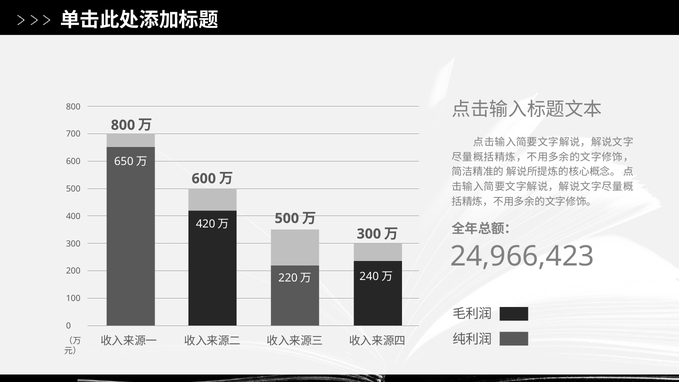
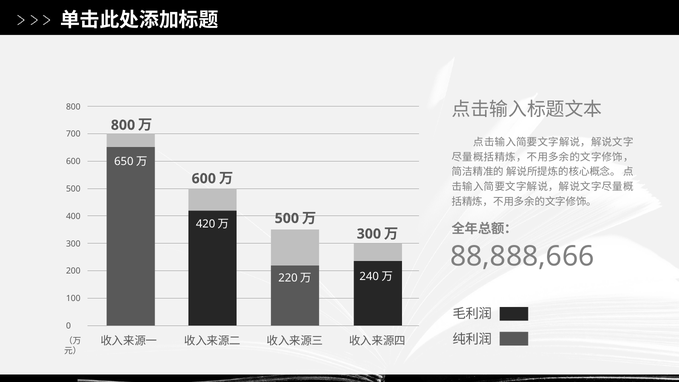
24,966,423: 24,966,423 -> 88,888,666 (522, 256)
